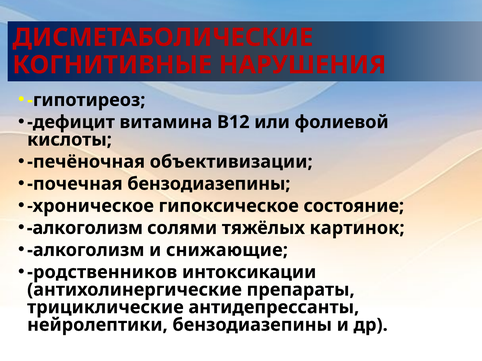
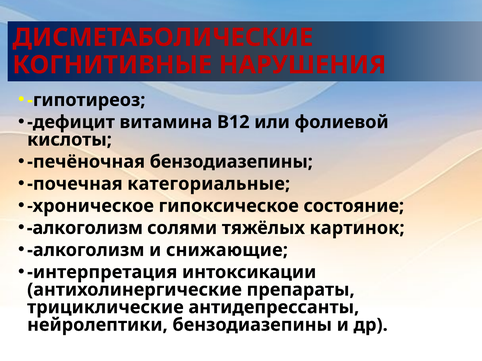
печёночная объективизации: объективизации -> бензодиазепины (231, 162)
почечная бензодиазепины: бензодиазепины -> категориальные (209, 184)
родственников: родственников -> интерпретация (102, 272)
